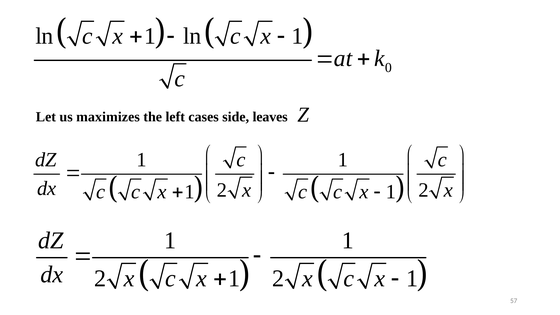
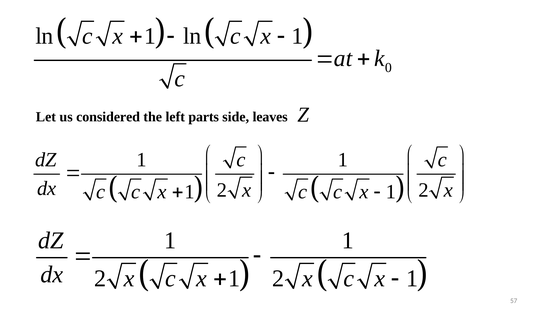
maximizes: maximizes -> considered (108, 117)
cases: cases -> parts (204, 117)
